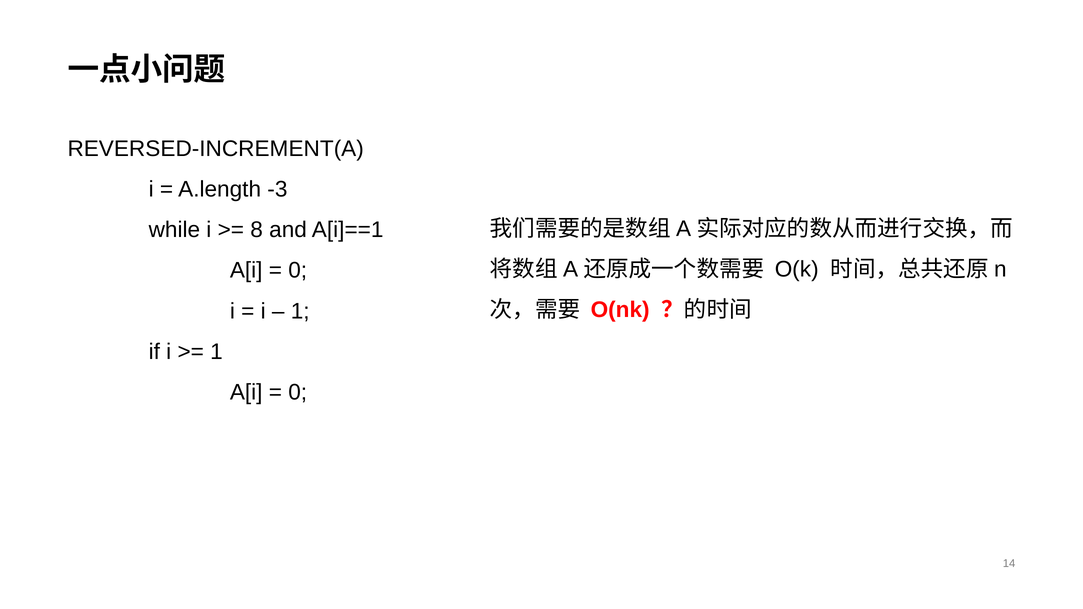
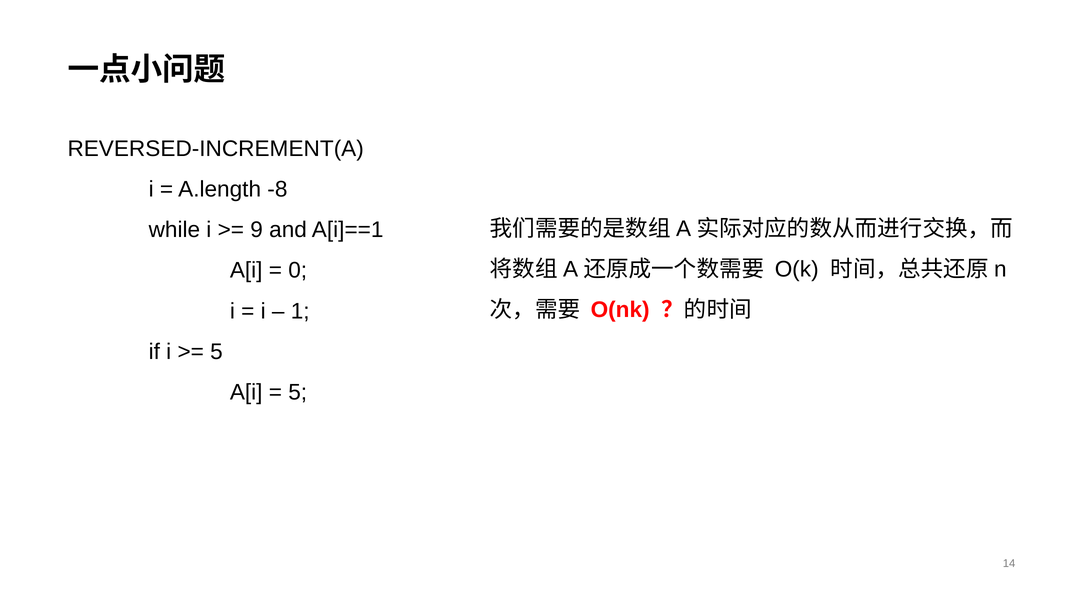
-3: -3 -> -8 (277, 189)
8: 8 -> 9 (257, 230)
1: 1 -> 5 (216, 352)
0: 0 -> 5 (298, 392)
